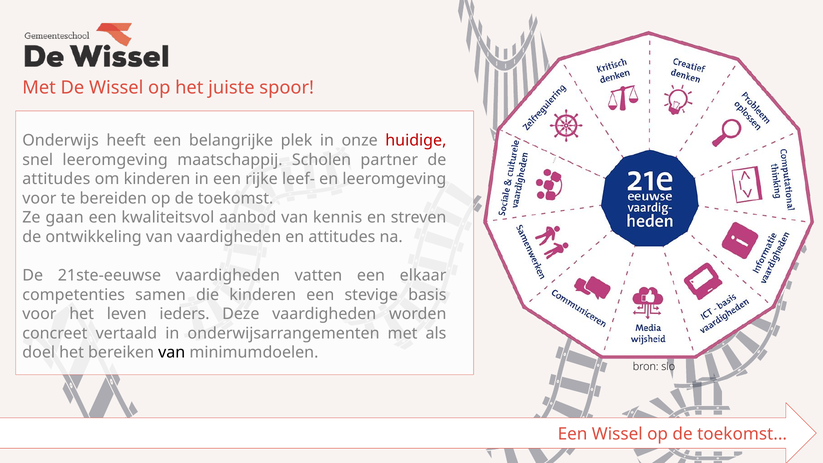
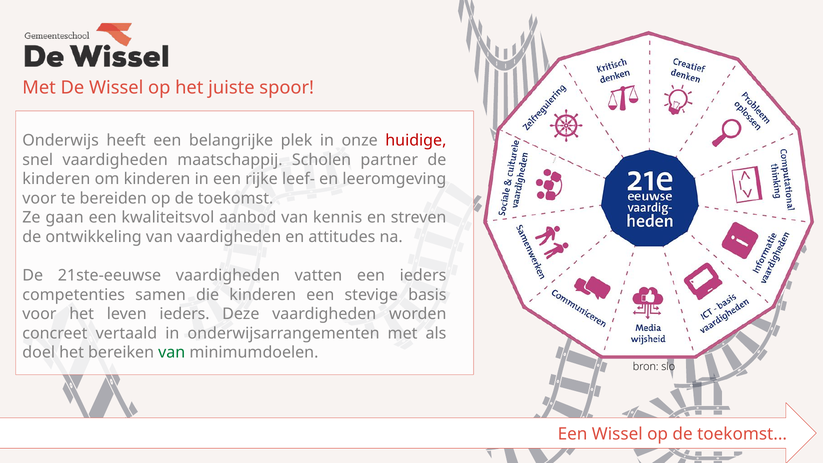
snel leeromgeving: leeromgeving -> vaardigheden (115, 160)
attitudes: attitudes -> kinderen (56, 179)
een elkaar: elkaar -> ieders (423, 275)
van colour: black -> green (172, 353)
